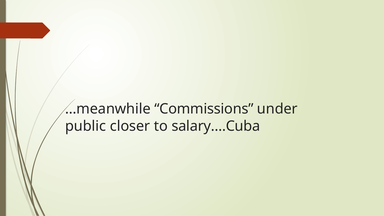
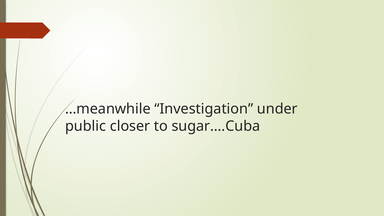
Commissions: Commissions -> Investigation (204, 109)
salary….Cuba: salary….Cuba -> sugar….Cuba (216, 126)
